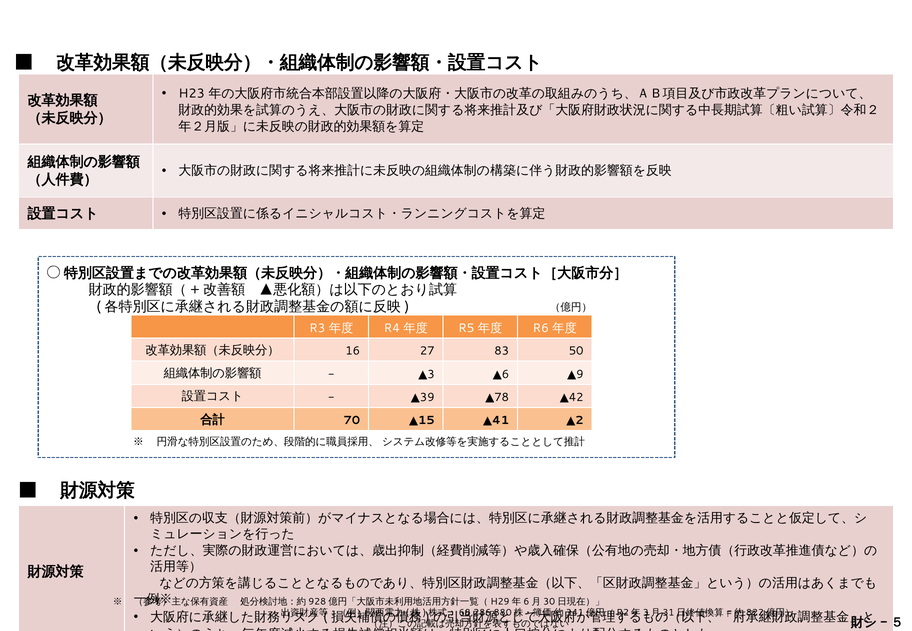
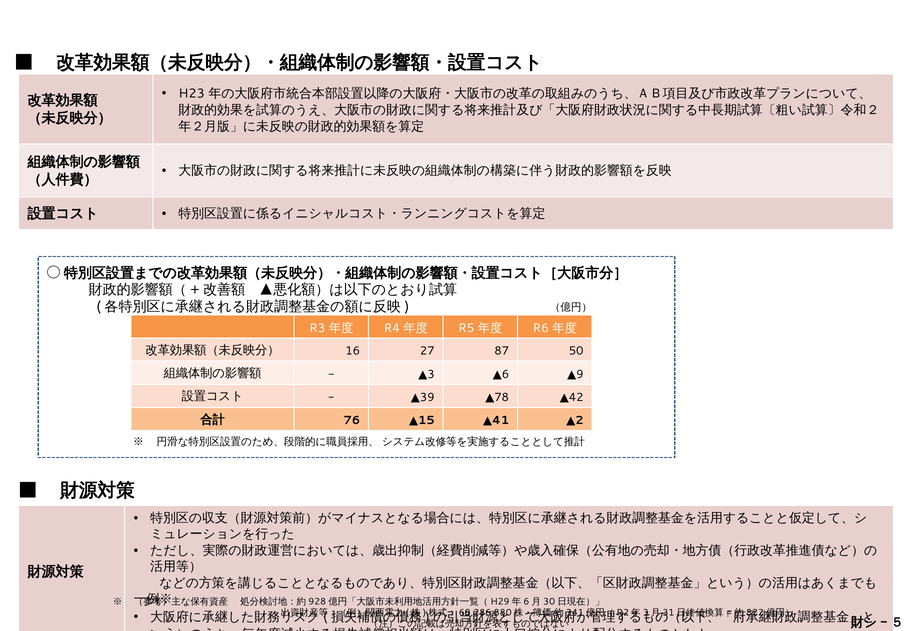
83: 83 -> 87 (502, 351)
70: 70 -> 76 (352, 421)
